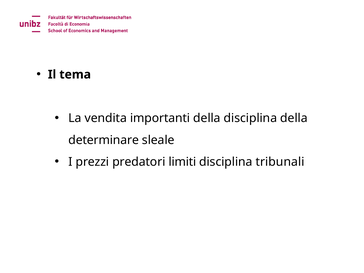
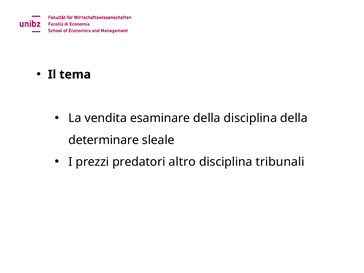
importanti: importanti -> esaminare (160, 118)
limiti: limiti -> altro (182, 162)
